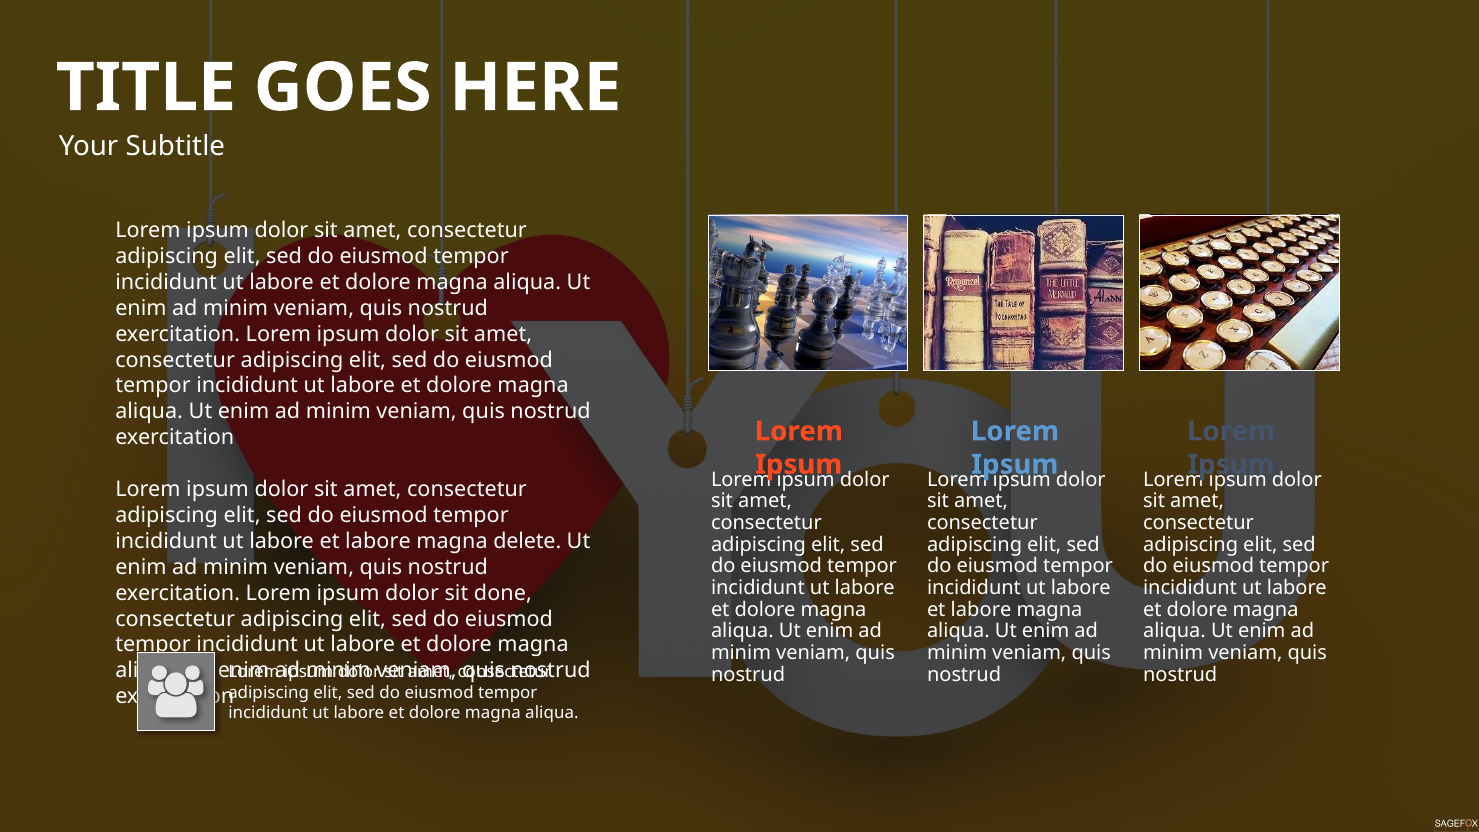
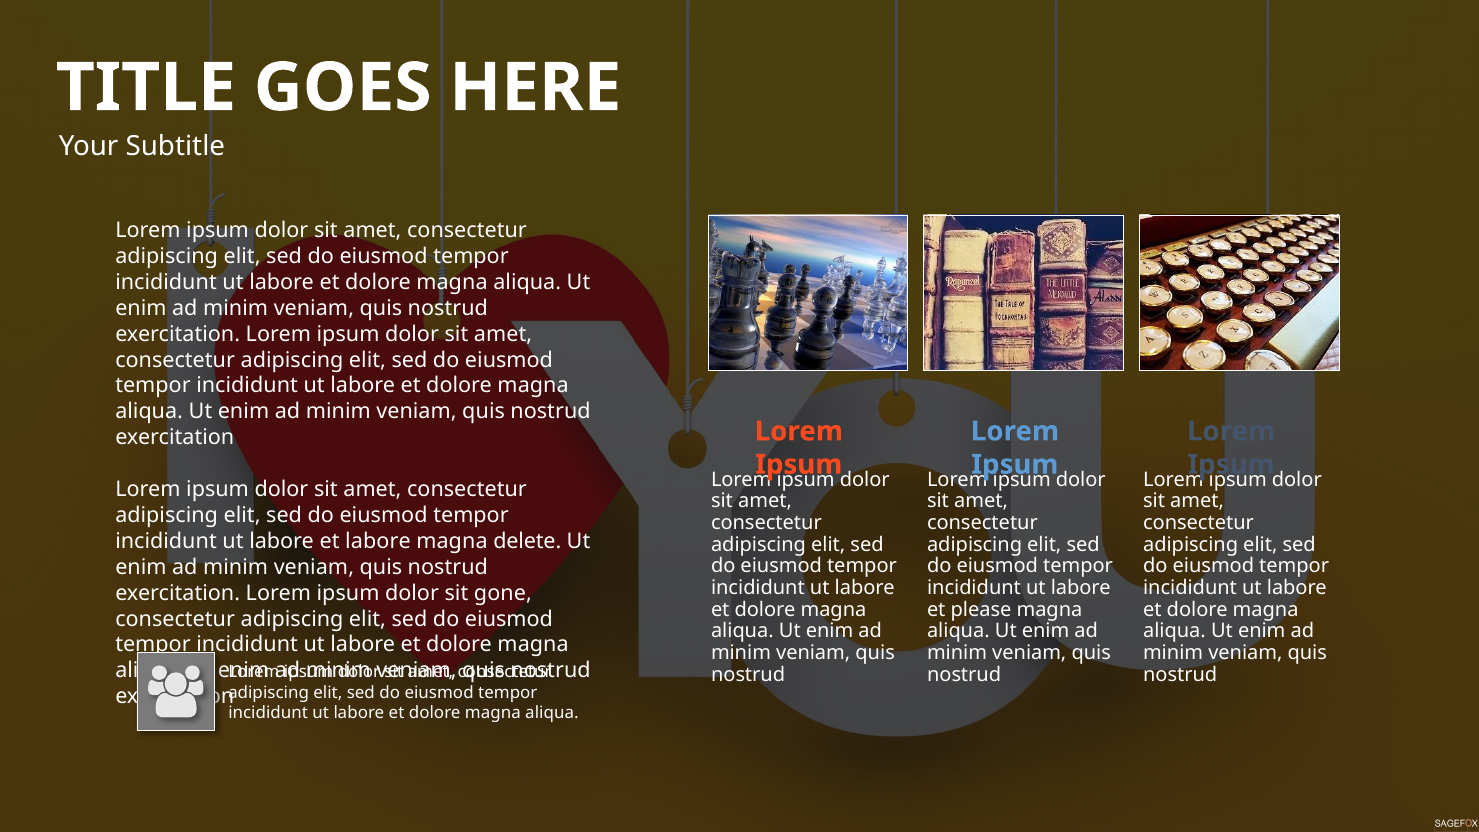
done: done -> gone (503, 593)
labore: labore -> please (981, 610)
